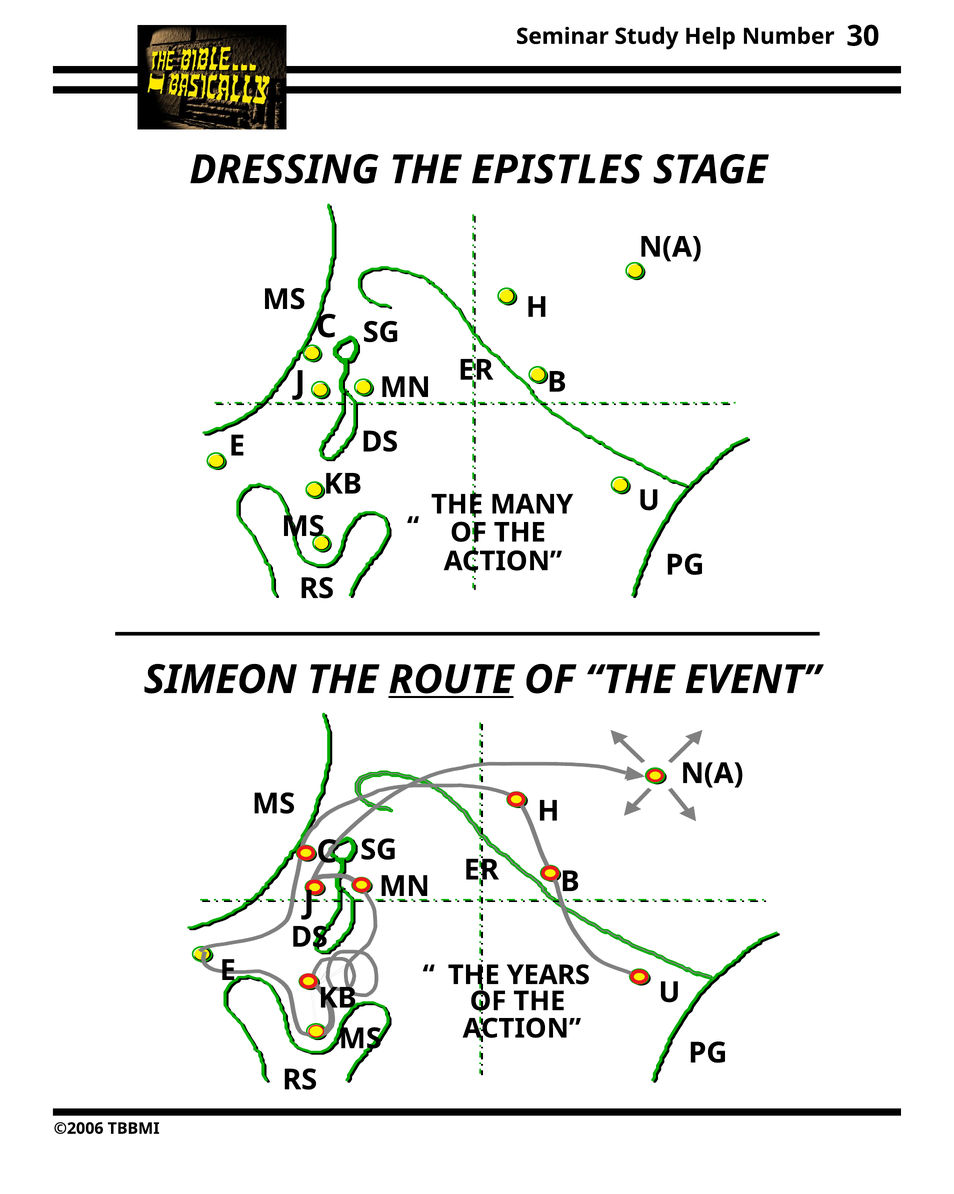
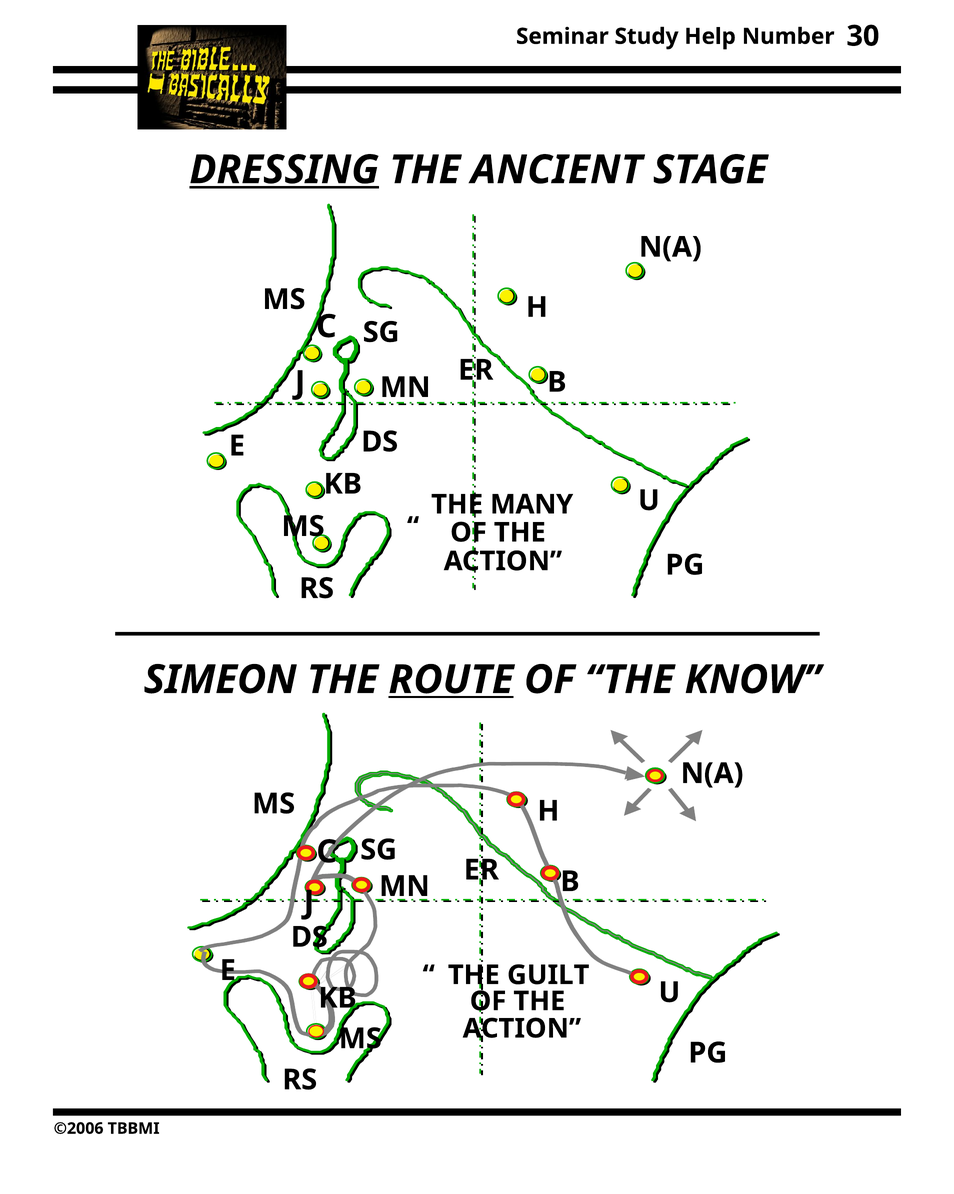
DRESSING underline: none -> present (284, 170)
EPISTLES: EPISTLES -> ANCIENT (557, 170)
EVENT: EVENT -> KNOW (753, 679)
YEARS: YEARS -> GUILT (548, 974)
